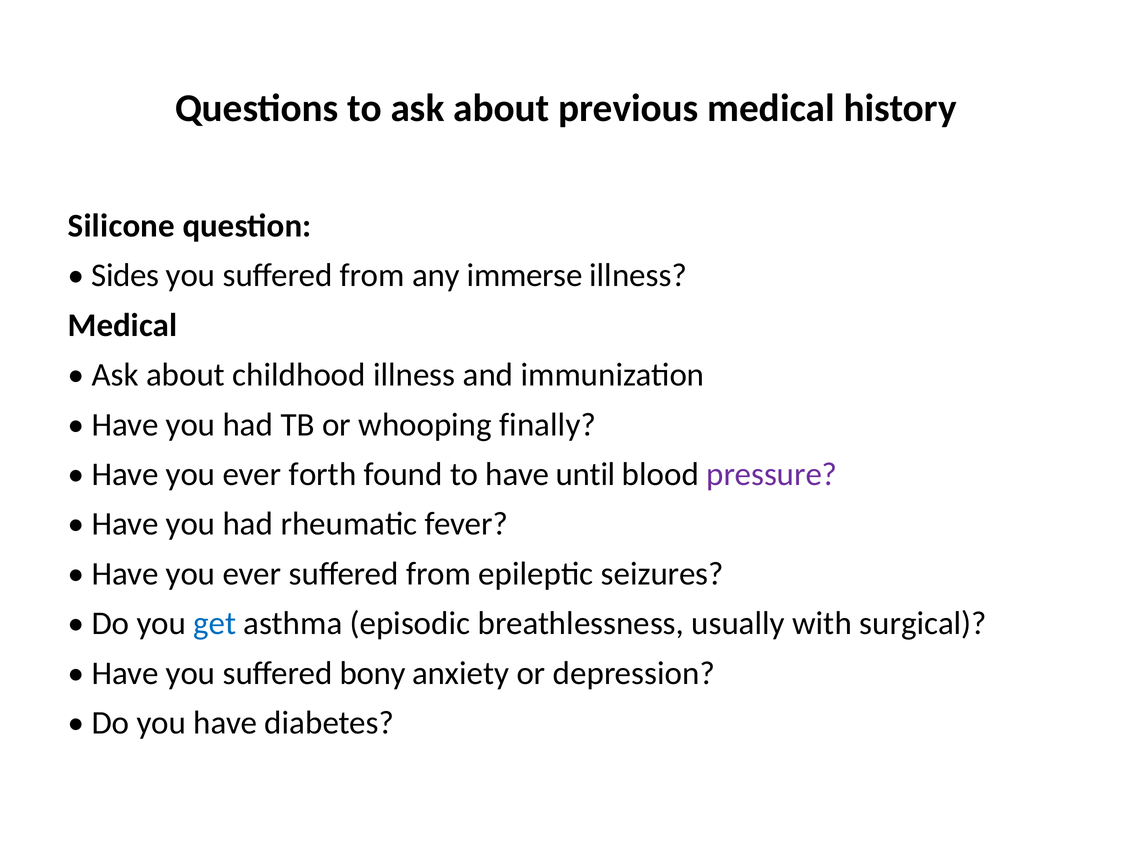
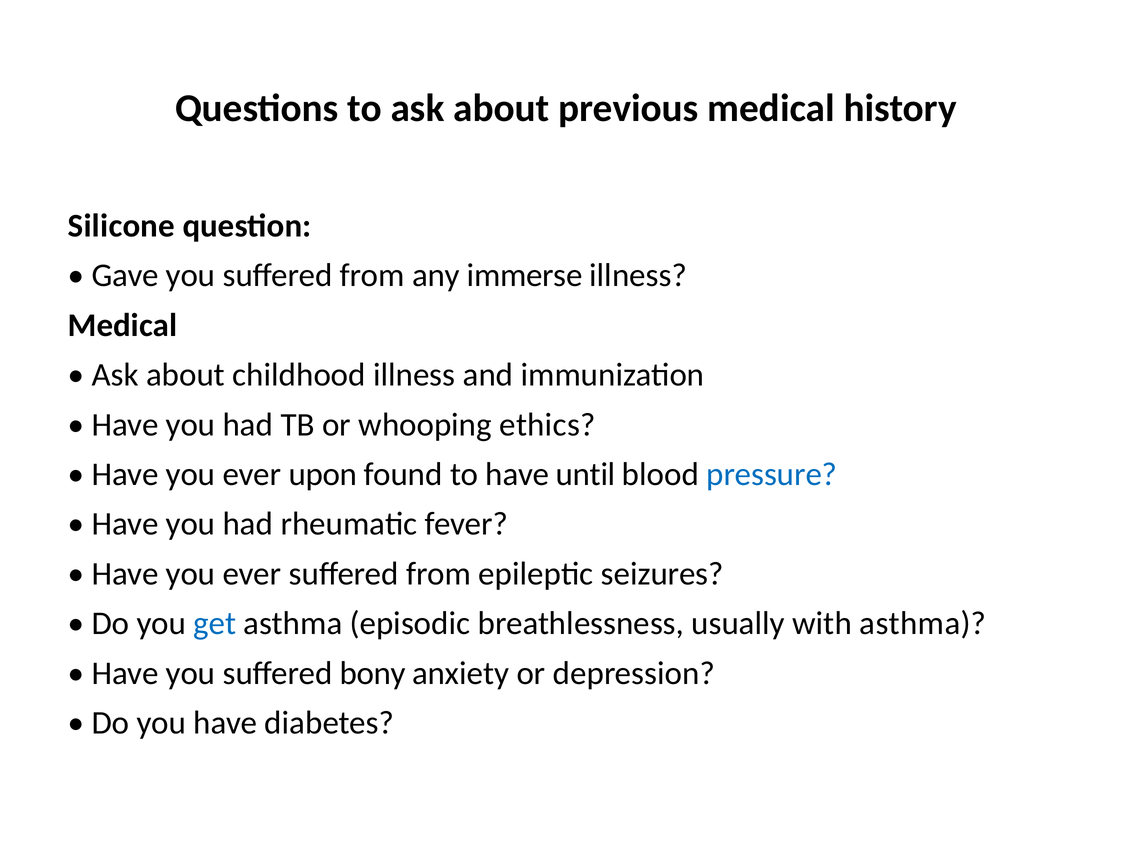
Sides: Sides -> Gave (125, 276)
finally: finally -> ethics (547, 425)
forth: forth -> upon (323, 474)
pressure colour: purple -> blue (772, 474)
with surgical: surgical -> asthma (923, 623)
